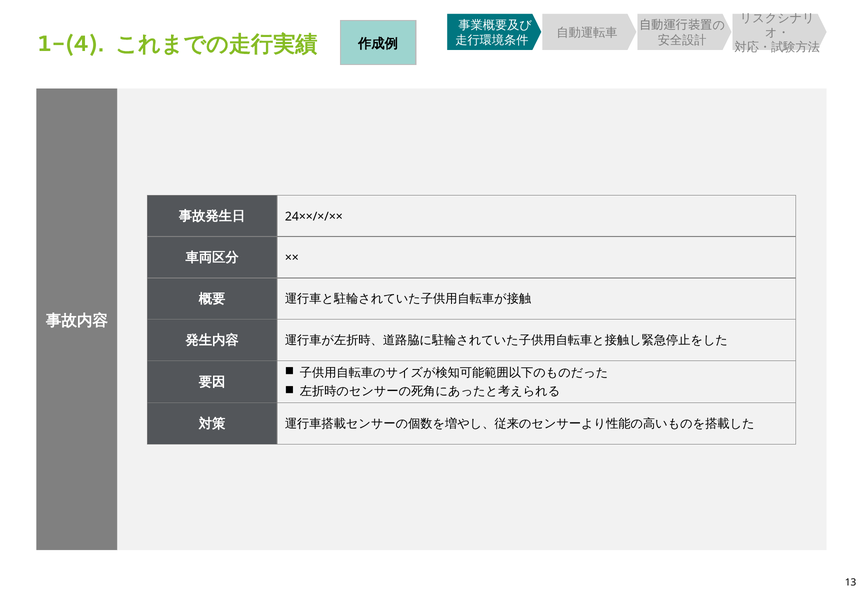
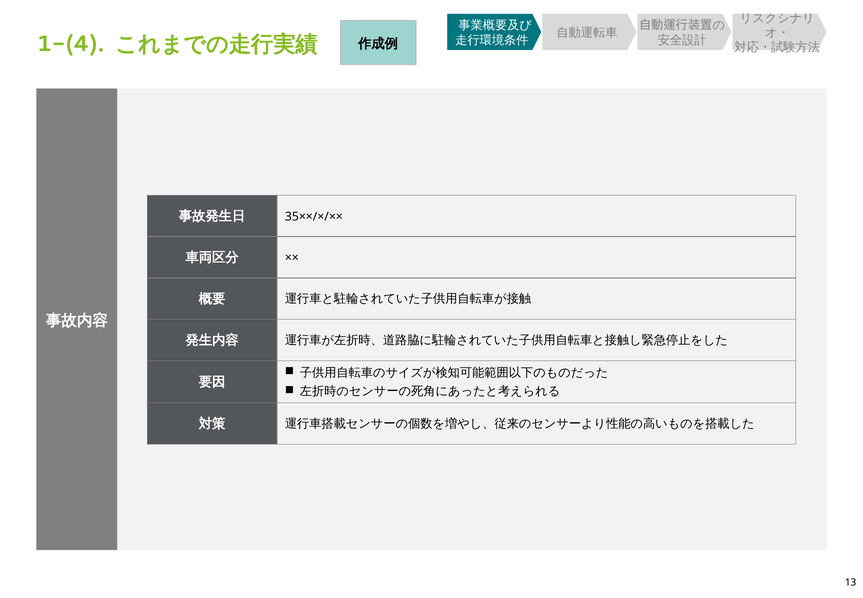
24××/×/××: 24××/×/×× -> 35××/×/×× (314, 216)
